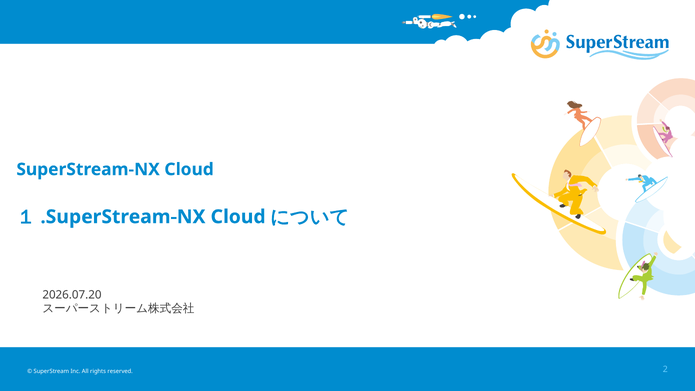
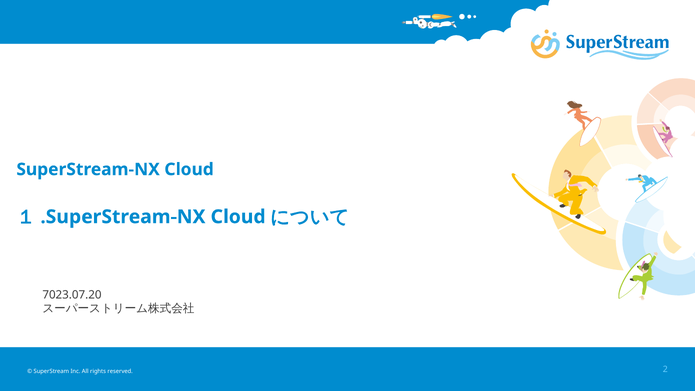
2026.07.20: 2026.07.20 -> 7023.07.20 (72, 295)
